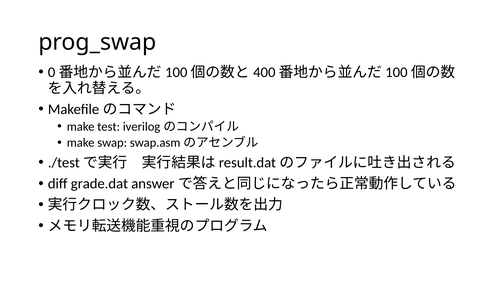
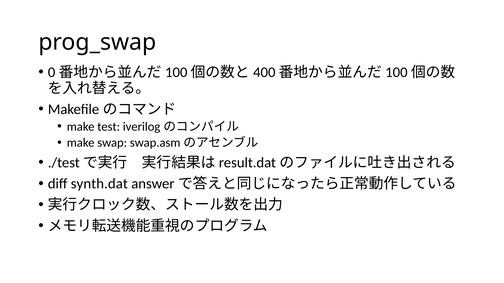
grade.dat: grade.dat -> synth.dat (99, 184)
